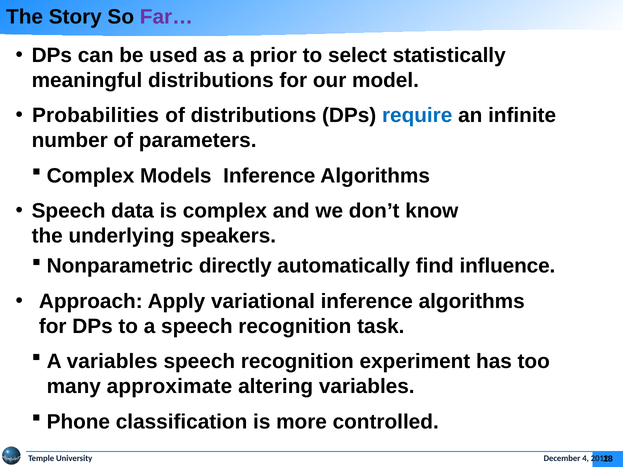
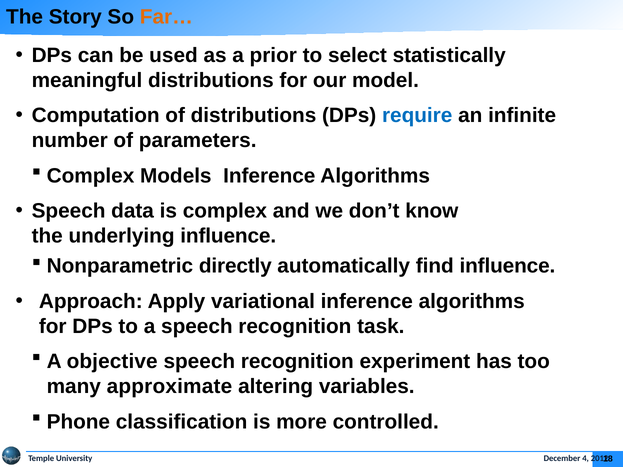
Far… colour: purple -> orange (166, 17)
Probabilities: Probabilities -> Computation (96, 116)
underlying speakers: speakers -> influence (228, 236)
A variables: variables -> objective (112, 362)
